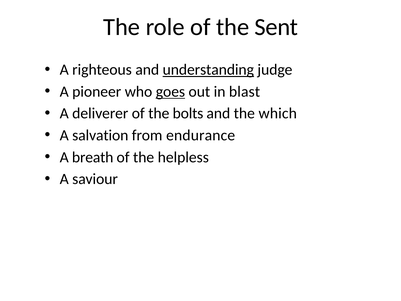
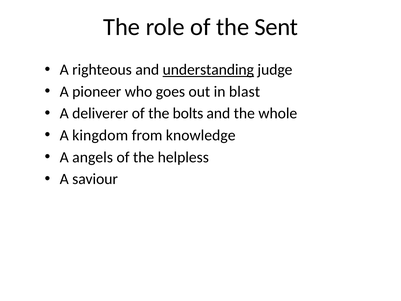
goes underline: present -> none (170, 92)
which: which -> whole (278, 113)
salvation: salvation -> kingdom (100, 135)
endurance: endurance -> knowledge (201, 135)
breath: breath -> angels (93, 157)
